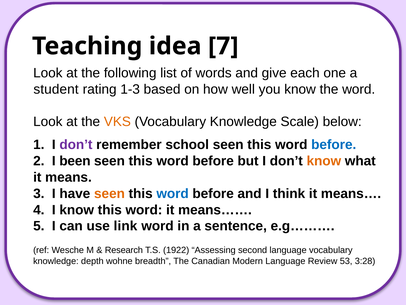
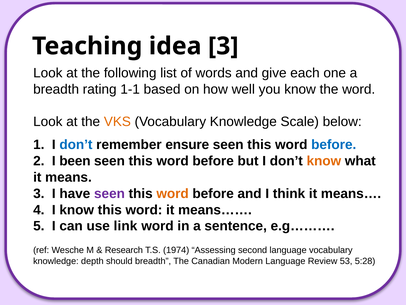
idea 7: 7 -> 3 (223, 46)
student: student -> breadth (56, 89)
1-3: 1-3 -> 1-1 (130, 89)
don’t colour: purple -> blue (76, 145)
school: school -> ensure (187, 145)
seen colour: orange -> purple (109, 193)
word colour: blue -> orange (173, 193)
1922: 1922 -> 1974 (176, 250)
wohne: wohne -> should (119, 261)
3:28: 3:28 -> 5:28 (365, 261)
